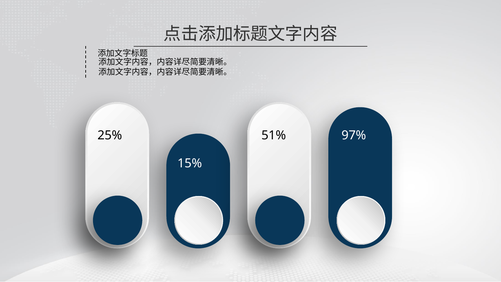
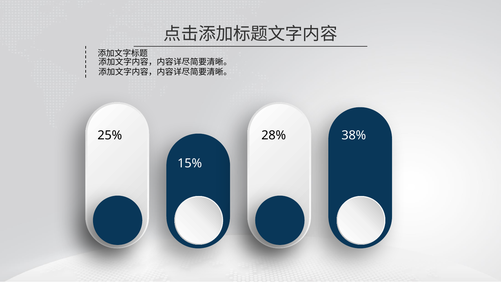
51%: 51% -> 28% (274, 135)
97%: 97% -> 38% (354, 135)
